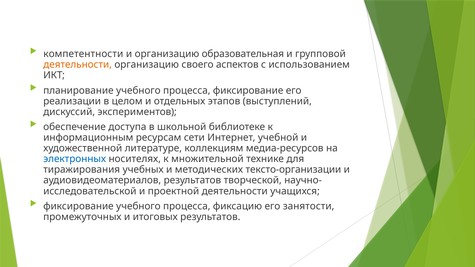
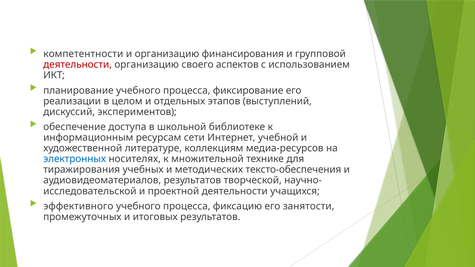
образовательная: образовательная -> финансирования (243, 54)
деятельности colour: orange -> red (78, 65)
тексто-организации: тексто-организации -> тексто-обеспечения (293, 170)
фиксирование: фиксирование -> эффективного (78, 206)
